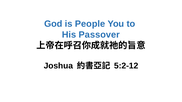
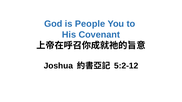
Passover: Passover -> Covenant (99, 35)
